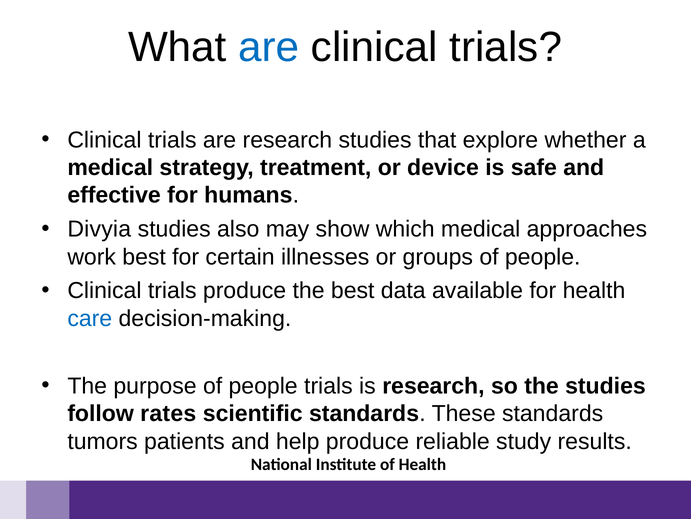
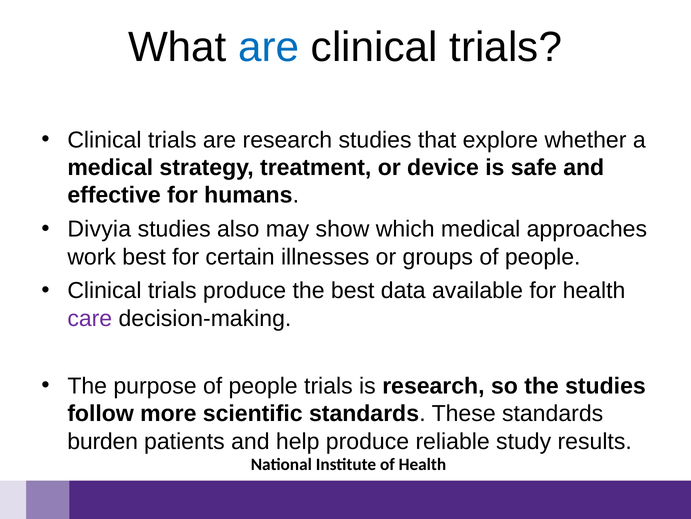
care colour: blue -> purple (90, 318)
rates: rates -> more (168, 413)
tumors: tumors -> burden (103, 441)
